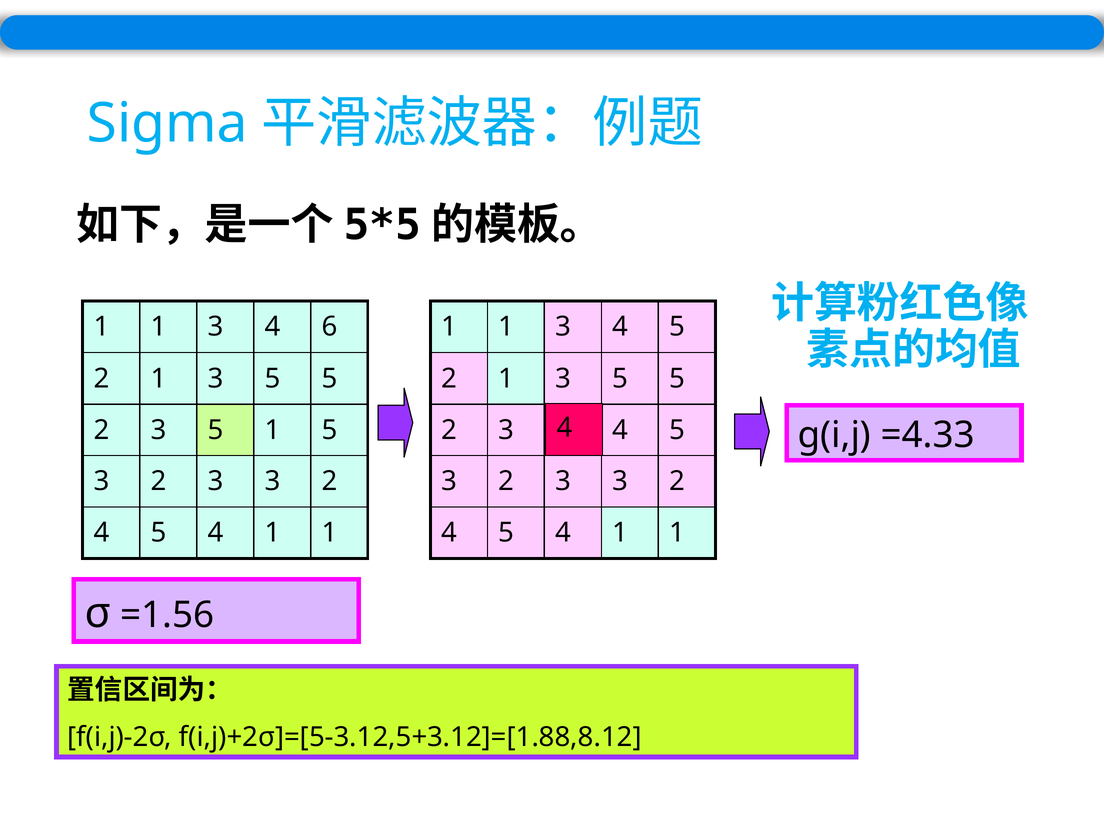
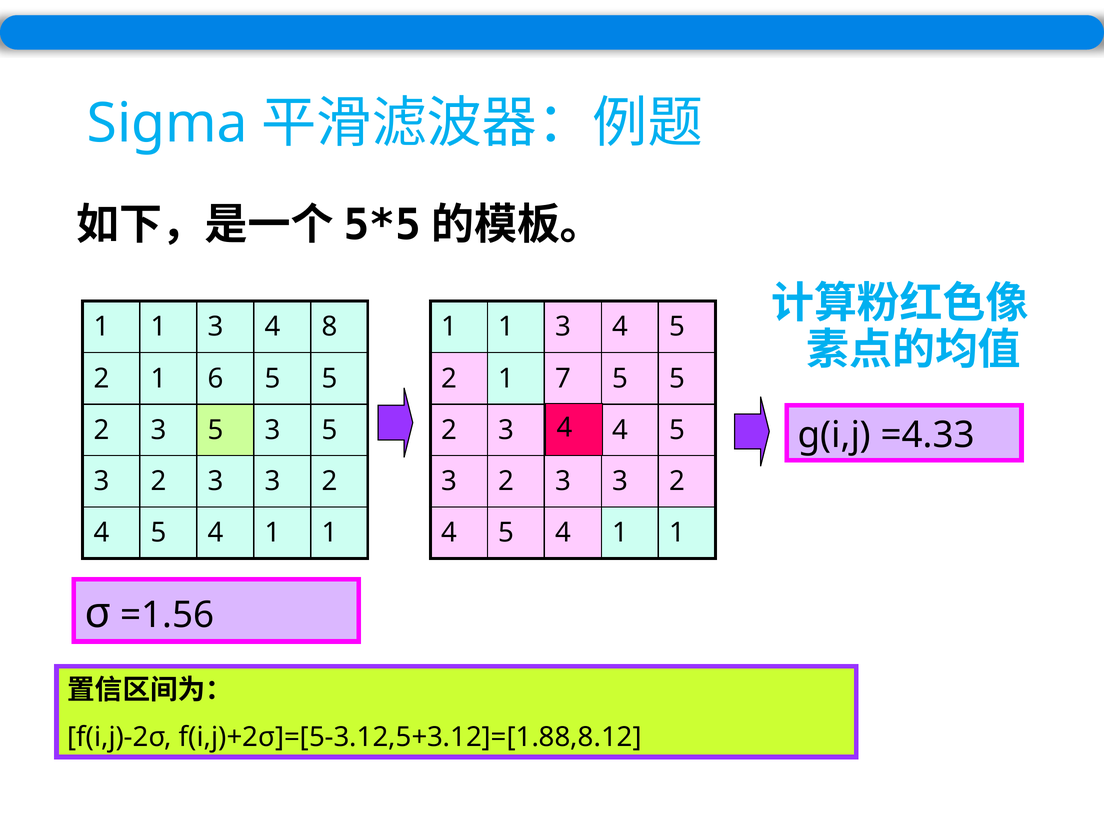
6: 6 -> 8 (330, 327)
3: 3 -> 6 (216, 378)
3: 3 -> 7 (563, 378)
2 3 5 1: 1 -> 3 (273, 430)
